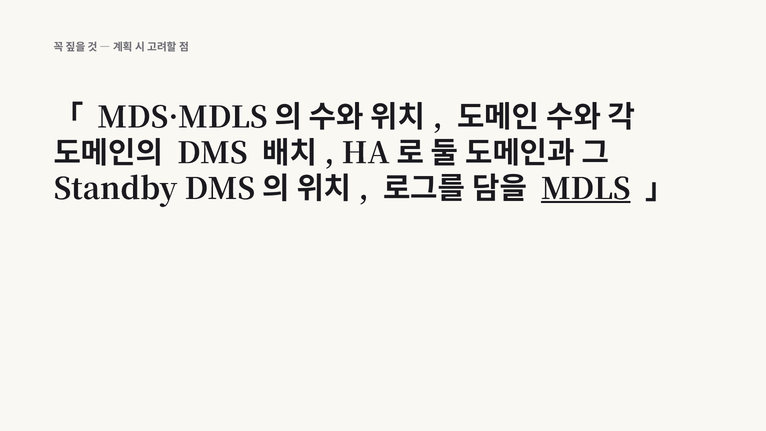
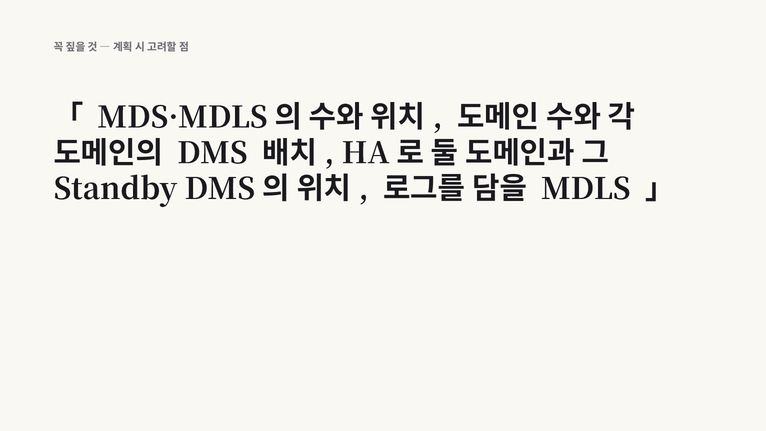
MDLS underline: present -> none (586, 189)
